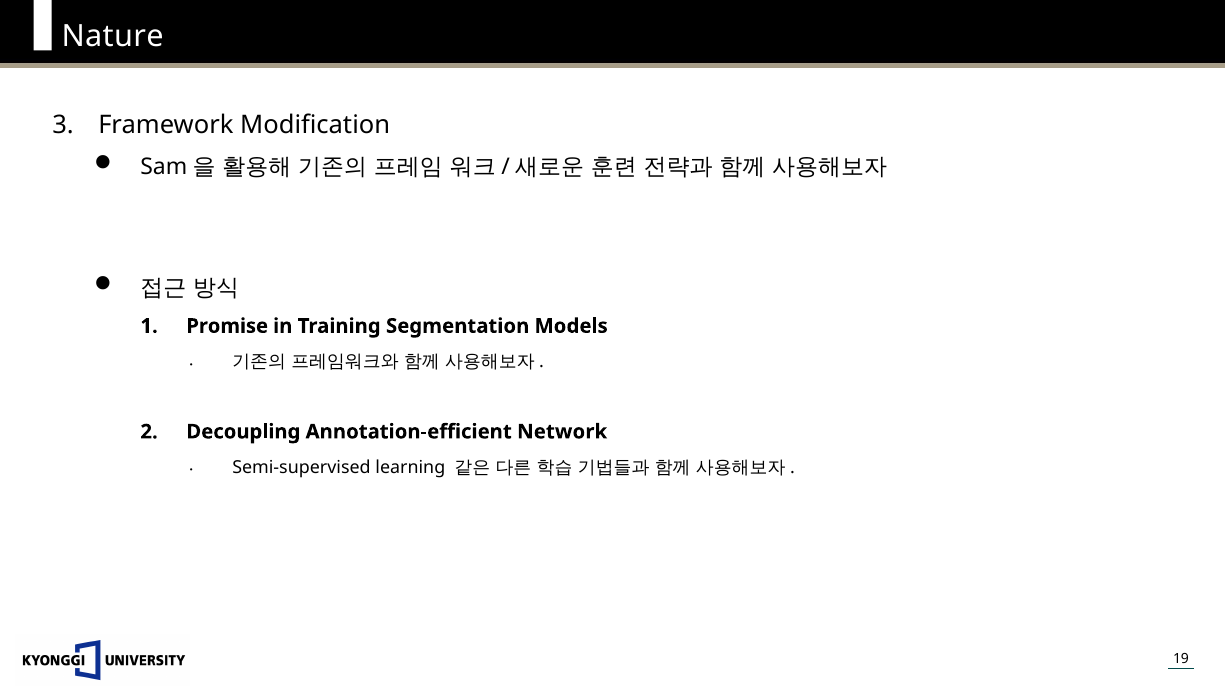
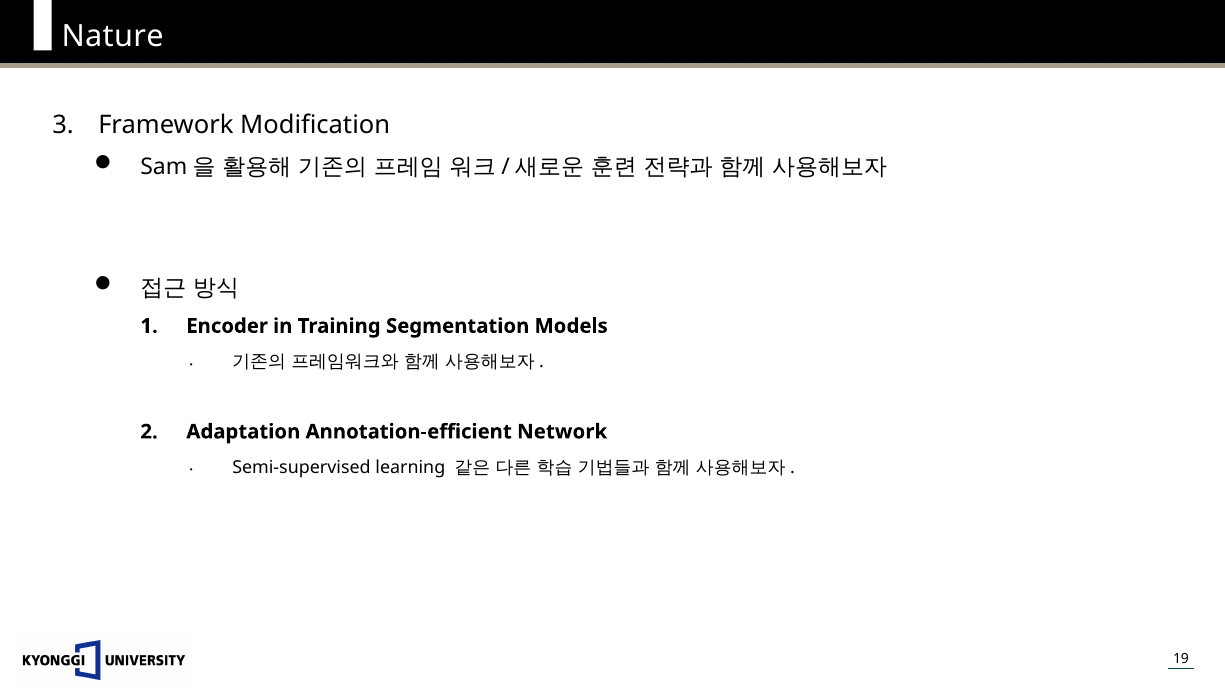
Promise: Promise -> Encoder (227, 326)
Decoupling: Decoupling -> Adaptation (243, 432)
